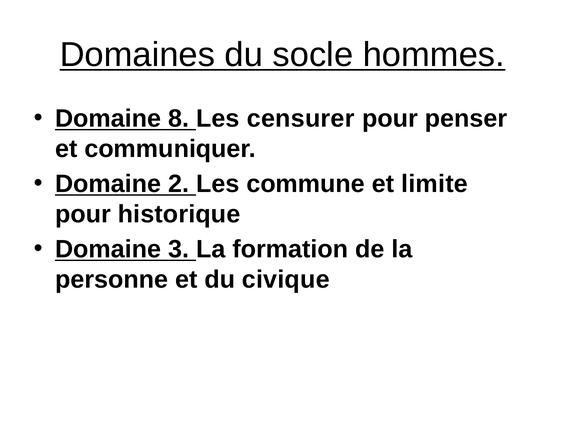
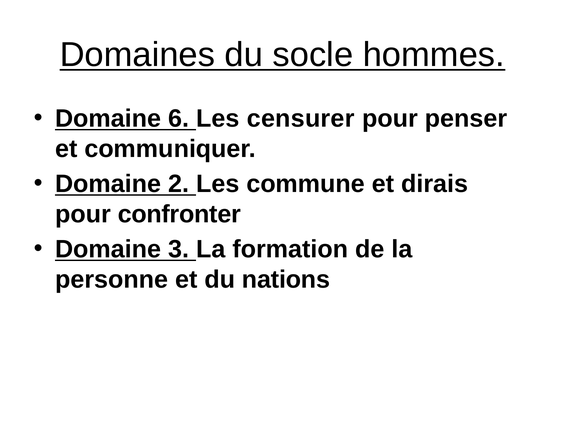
8: 8 -> 6 (179, 119)
limite: limite -> dirais (435, 184)
historique: historique -> confronter (179, 214)
civique: civique -> nations (286, 279)
